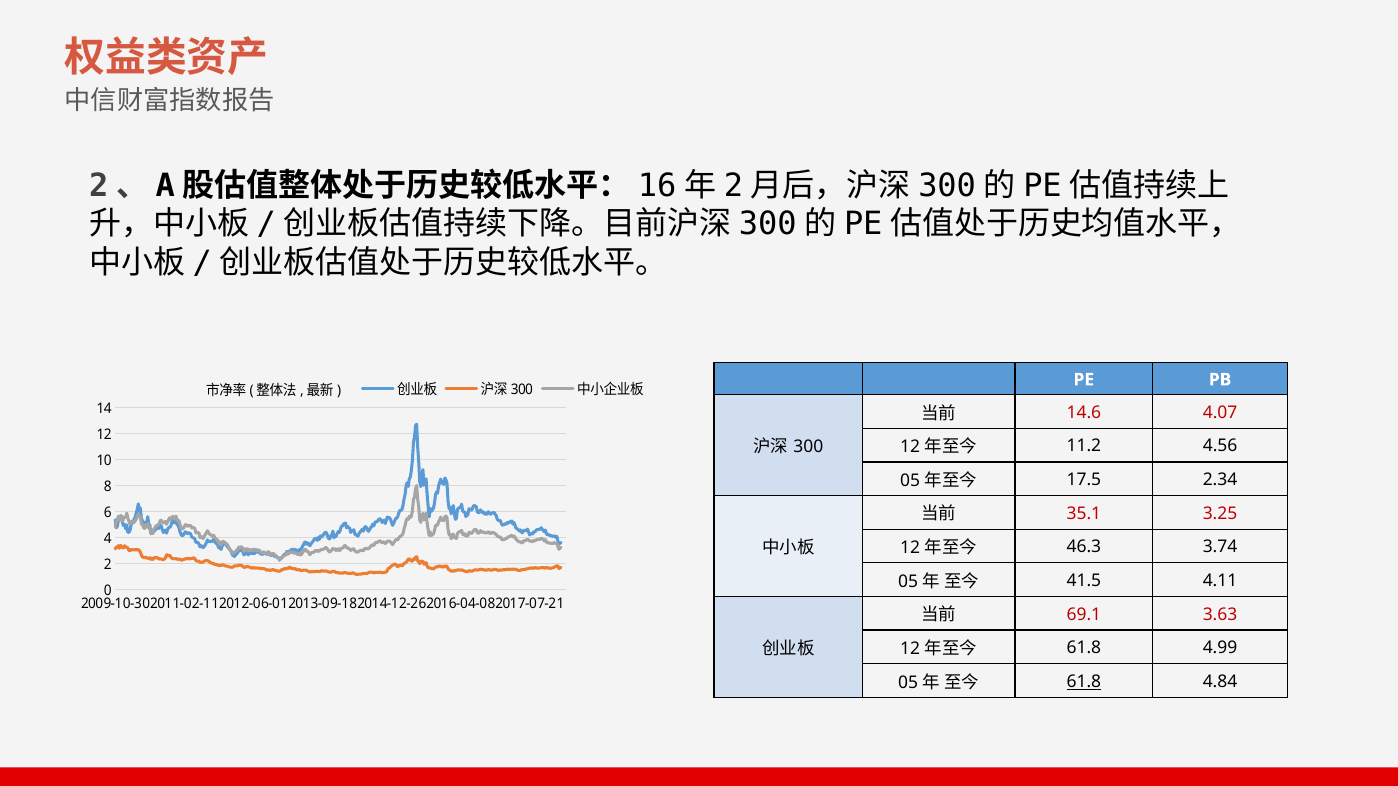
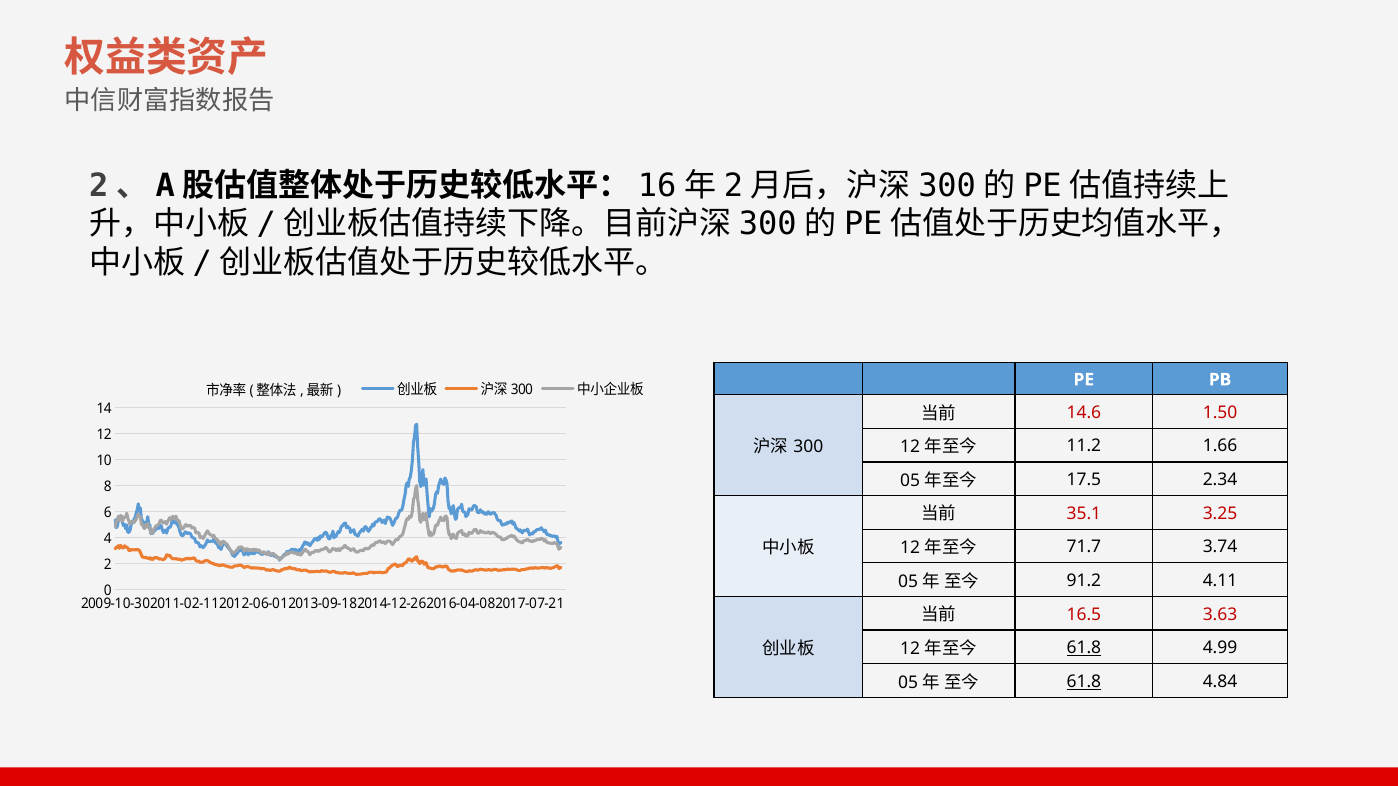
4.07: 4.07 -> 1.50 (1220, 413)
4.56: 4.56 -> 1.66 (1220, 446)
46.3: 46.3 -> 71.7 (1084, 547)
41.5: 41.5 -> 91.2 (1084, 581)
69.1: 69.1 -> 16.5 (1084, 615)
61.8 underline: none -> present (1084, 648)
